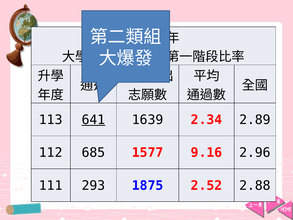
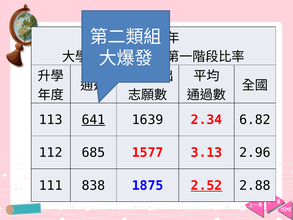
2.89: 2.89 -> 6.82 (255, 120)
9.16: 9.16 -> 3.13 (206, 152)
293: 293 -> 838 (93, 185)
2.52 underline: none -> present (206, 185)
